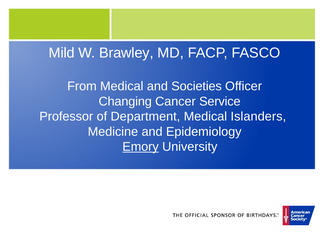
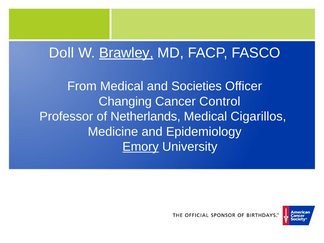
Mild: Mild -> Doll (62, 53)
Brawley underline: none -> present (126, 53)
Service: Service -> Control (220, 101)
Department: Department -> Netherlands (145, 116)
Islanders: Islanders -> Cigarillos (258, 116)
